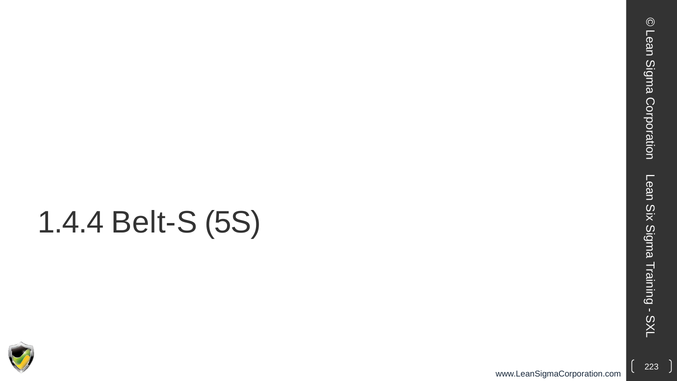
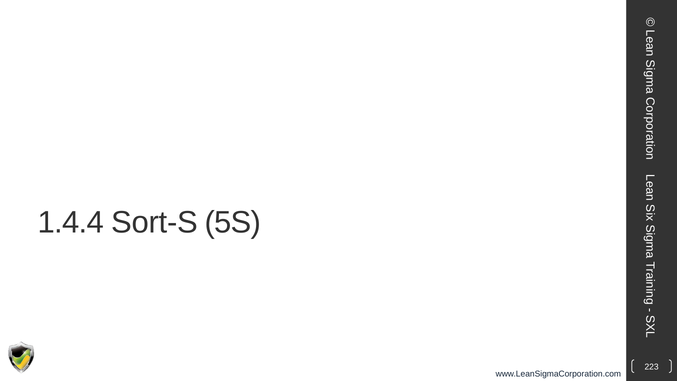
Belt-S: Belt-S -> Sort-S (155, 222)
